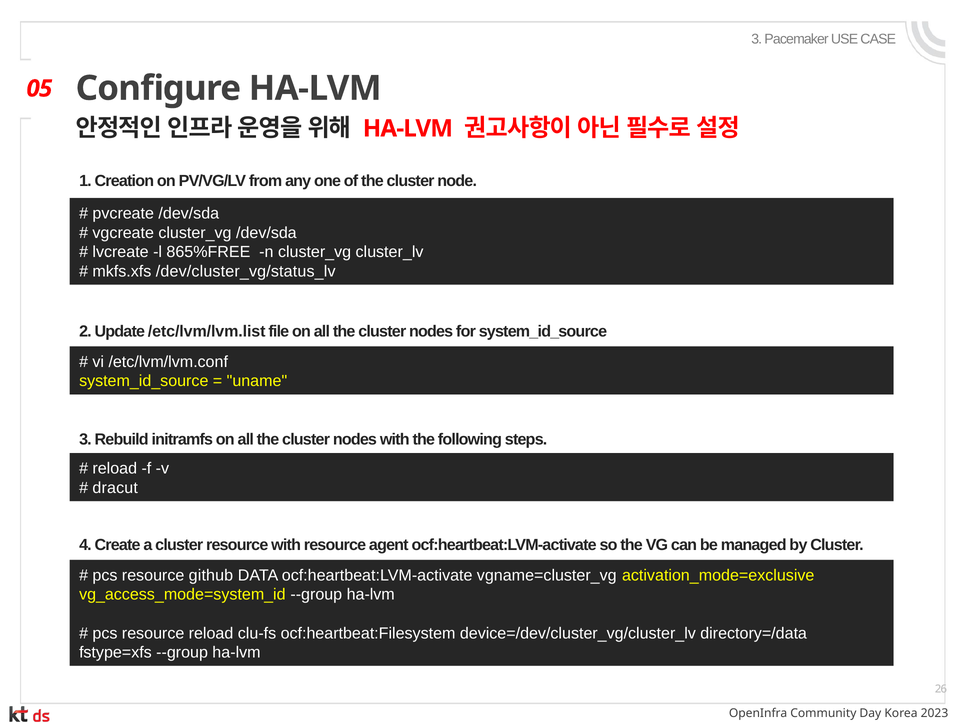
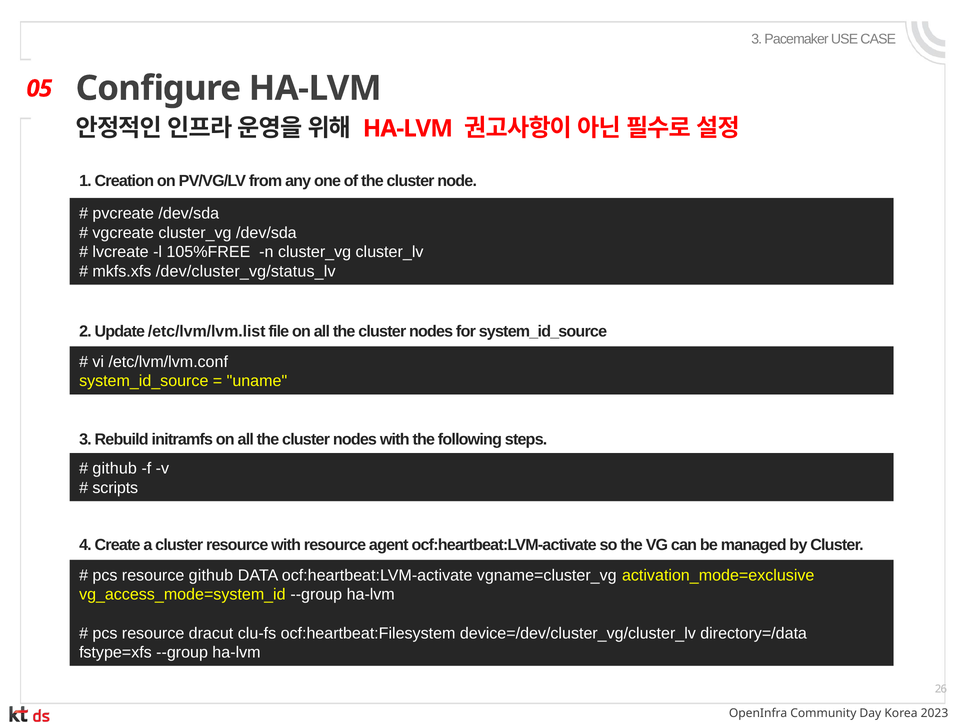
865%FREE: 865%FREE -> 105%FREE (208, 252)
reload: reload -> github (115, 468)
dracut: dracut -> scripts (115, 488)
resource reload: reload -> dracut (211, 633)
